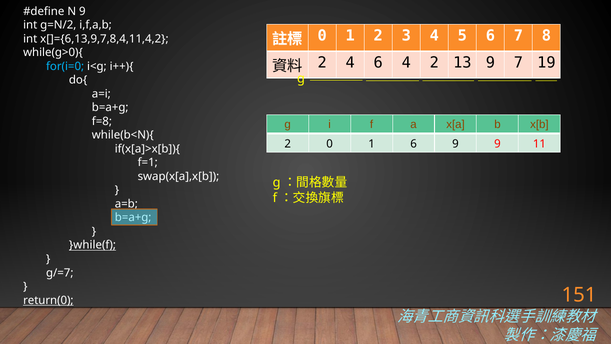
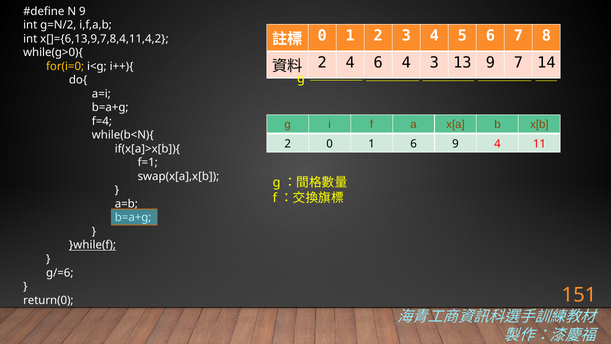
4 2: 2 -> 3 (434, 63)
19: 19 -> 14 (546, 63)
for(i=0 colour: light blue -> yellow (65, 66)
f=8: f=8 -> f=4 (102, 121)
9 9: 9 -> 4 (497, 144)
g/=7: g/=7 -> g/=6 (60, 272)
return(0 underline: present -> none (48, 300)
